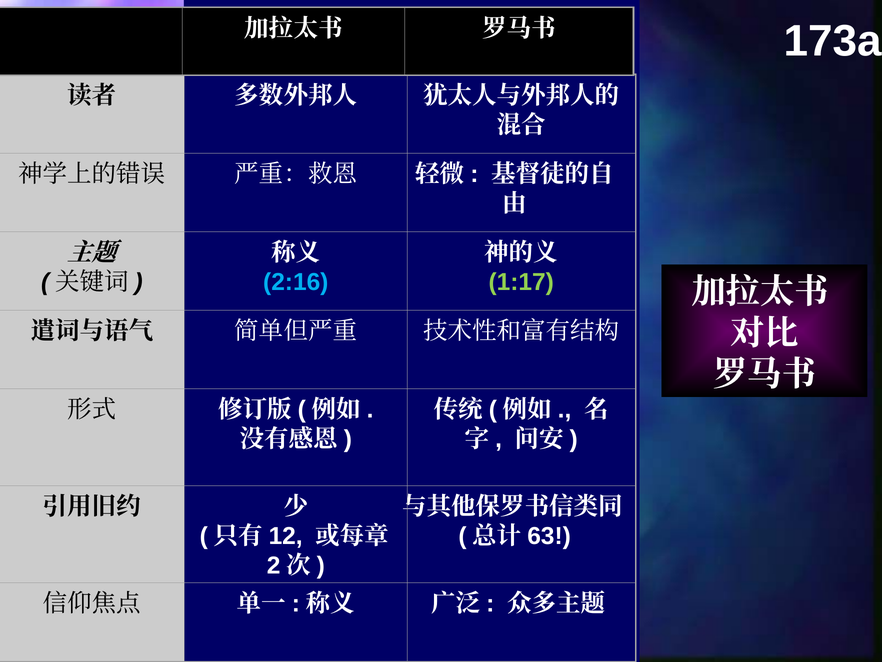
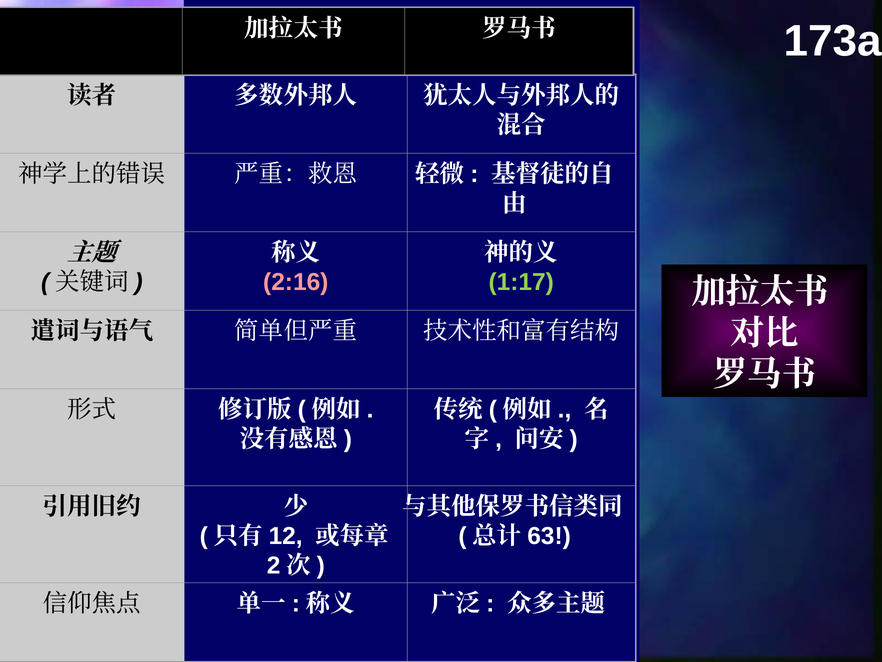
2:16 colour: light blue -> pink (296, 282)
